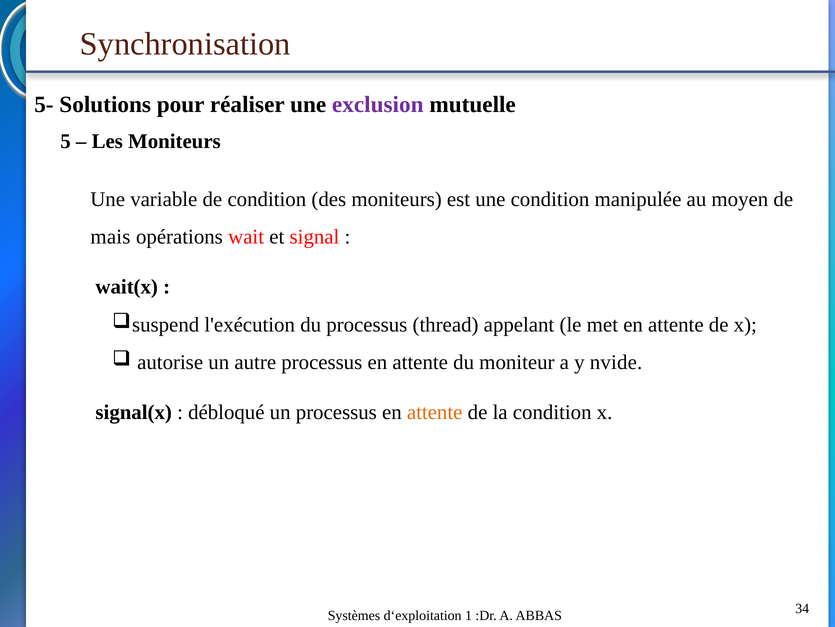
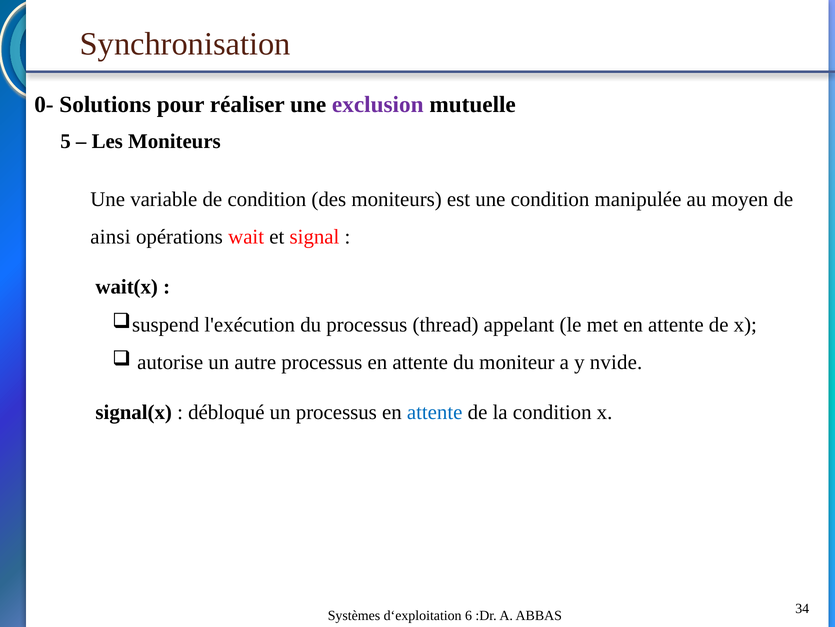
5-: 5- -> 0- (44, 104)
mais: mais -> ainsi (110, 237)
attente colour: orange -> blue (435, 412)
1: 1 -> 6 (468, 615)
